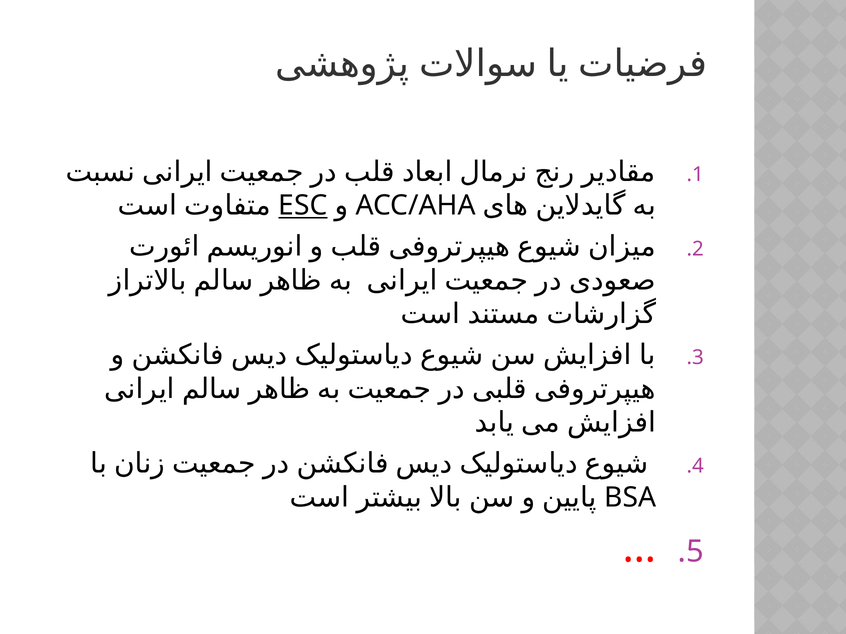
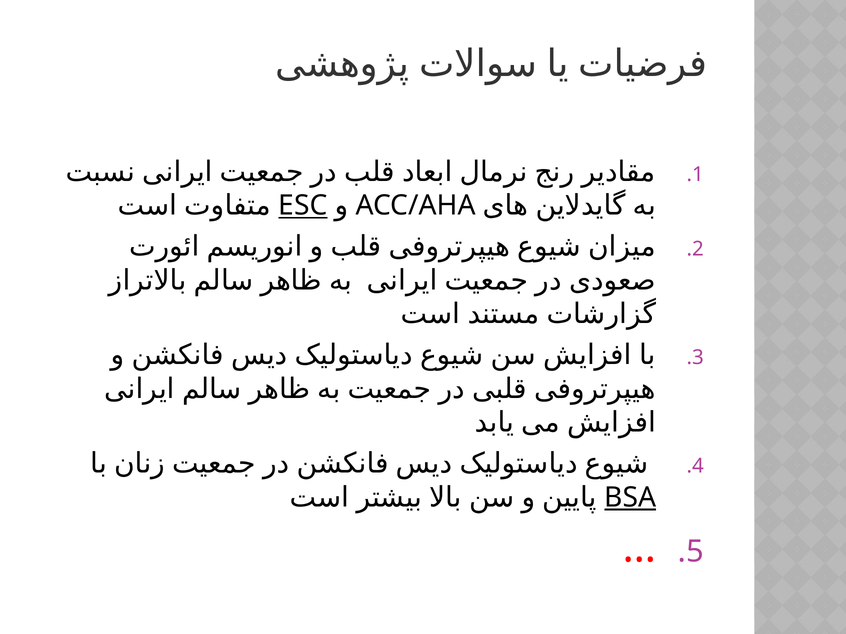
BSA underline: none -> present (630, 498)
